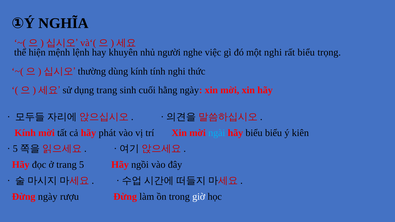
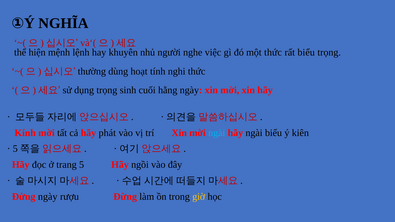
một nghi: nghi -> thức (273, 52)
dùng kính: kính -> hoạt (139, 71)
dụng trang: trang -> trọng (107, 90)
hãy biểu: biểu -> ngài (254, 133)
giờ colour: white -> yellow (199, 197)
